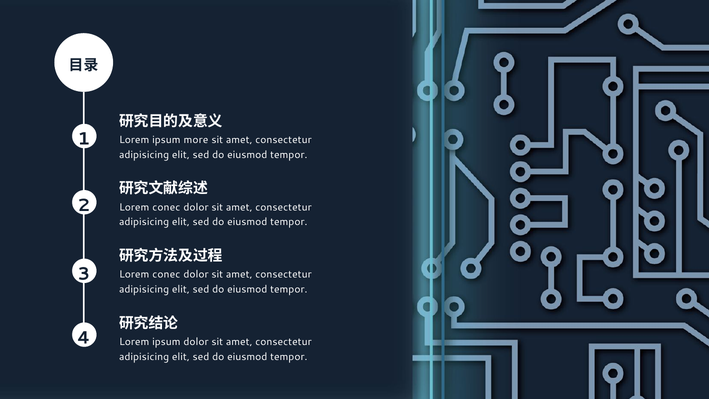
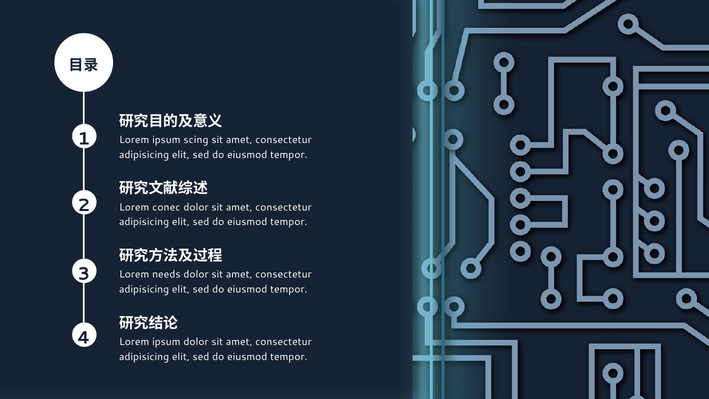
more: more -> scing (196, 140)
conec: conec -> needs (166, 274)
